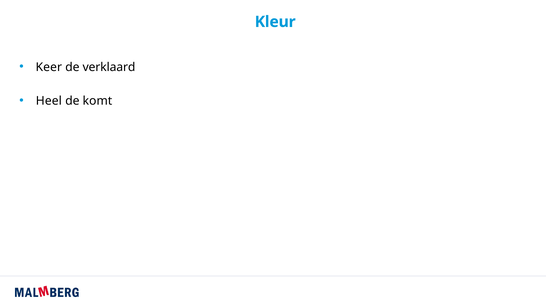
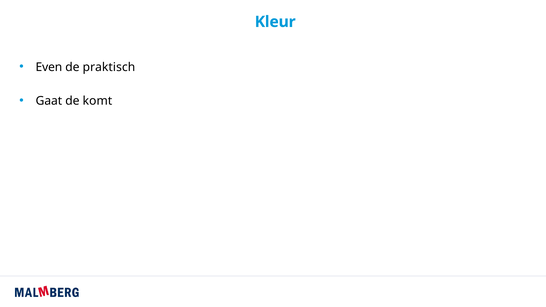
Keer: Keer -> Even (49, 67)
verklaard: verklaard -> praktisch (109, 67)
Heel: Heel -> Gaat (49, 101)
